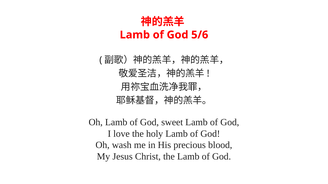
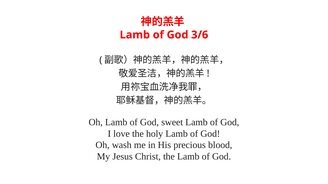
5/6: 5/6 -> 3/6 (200, 35)
